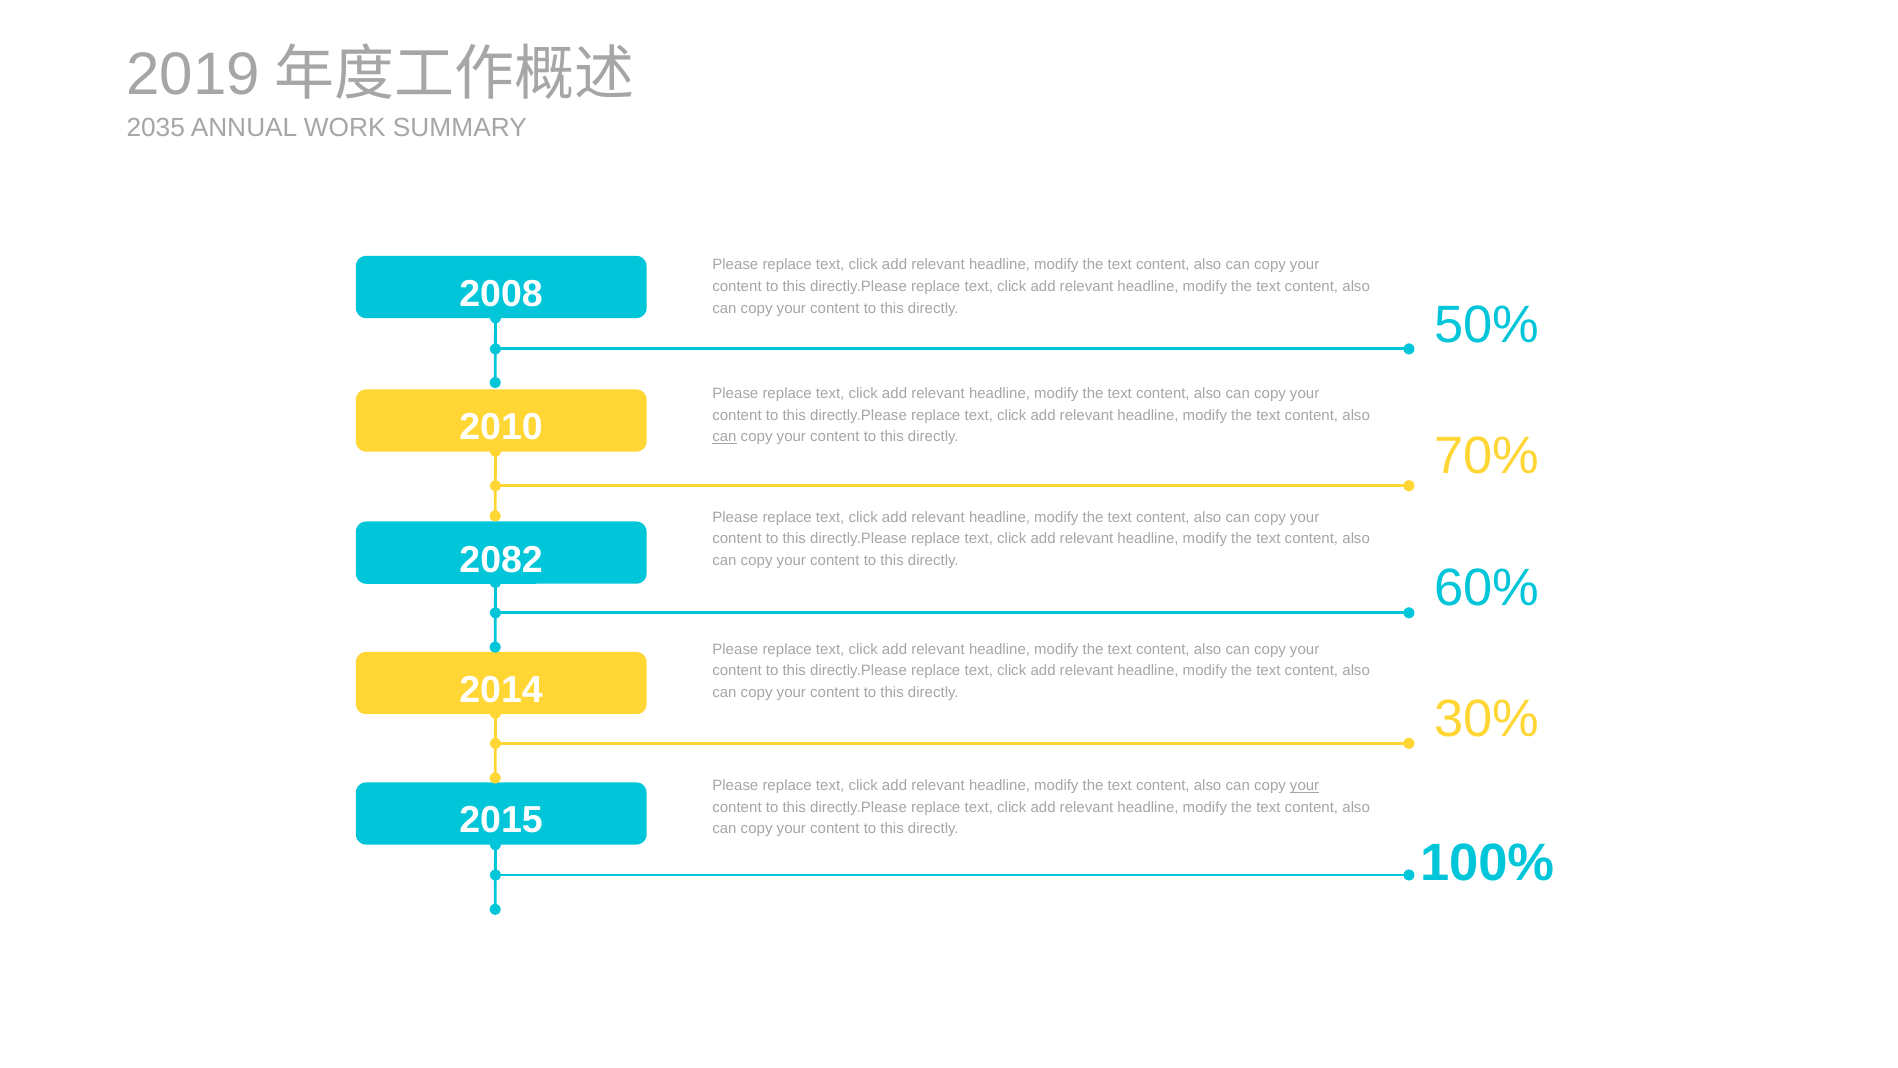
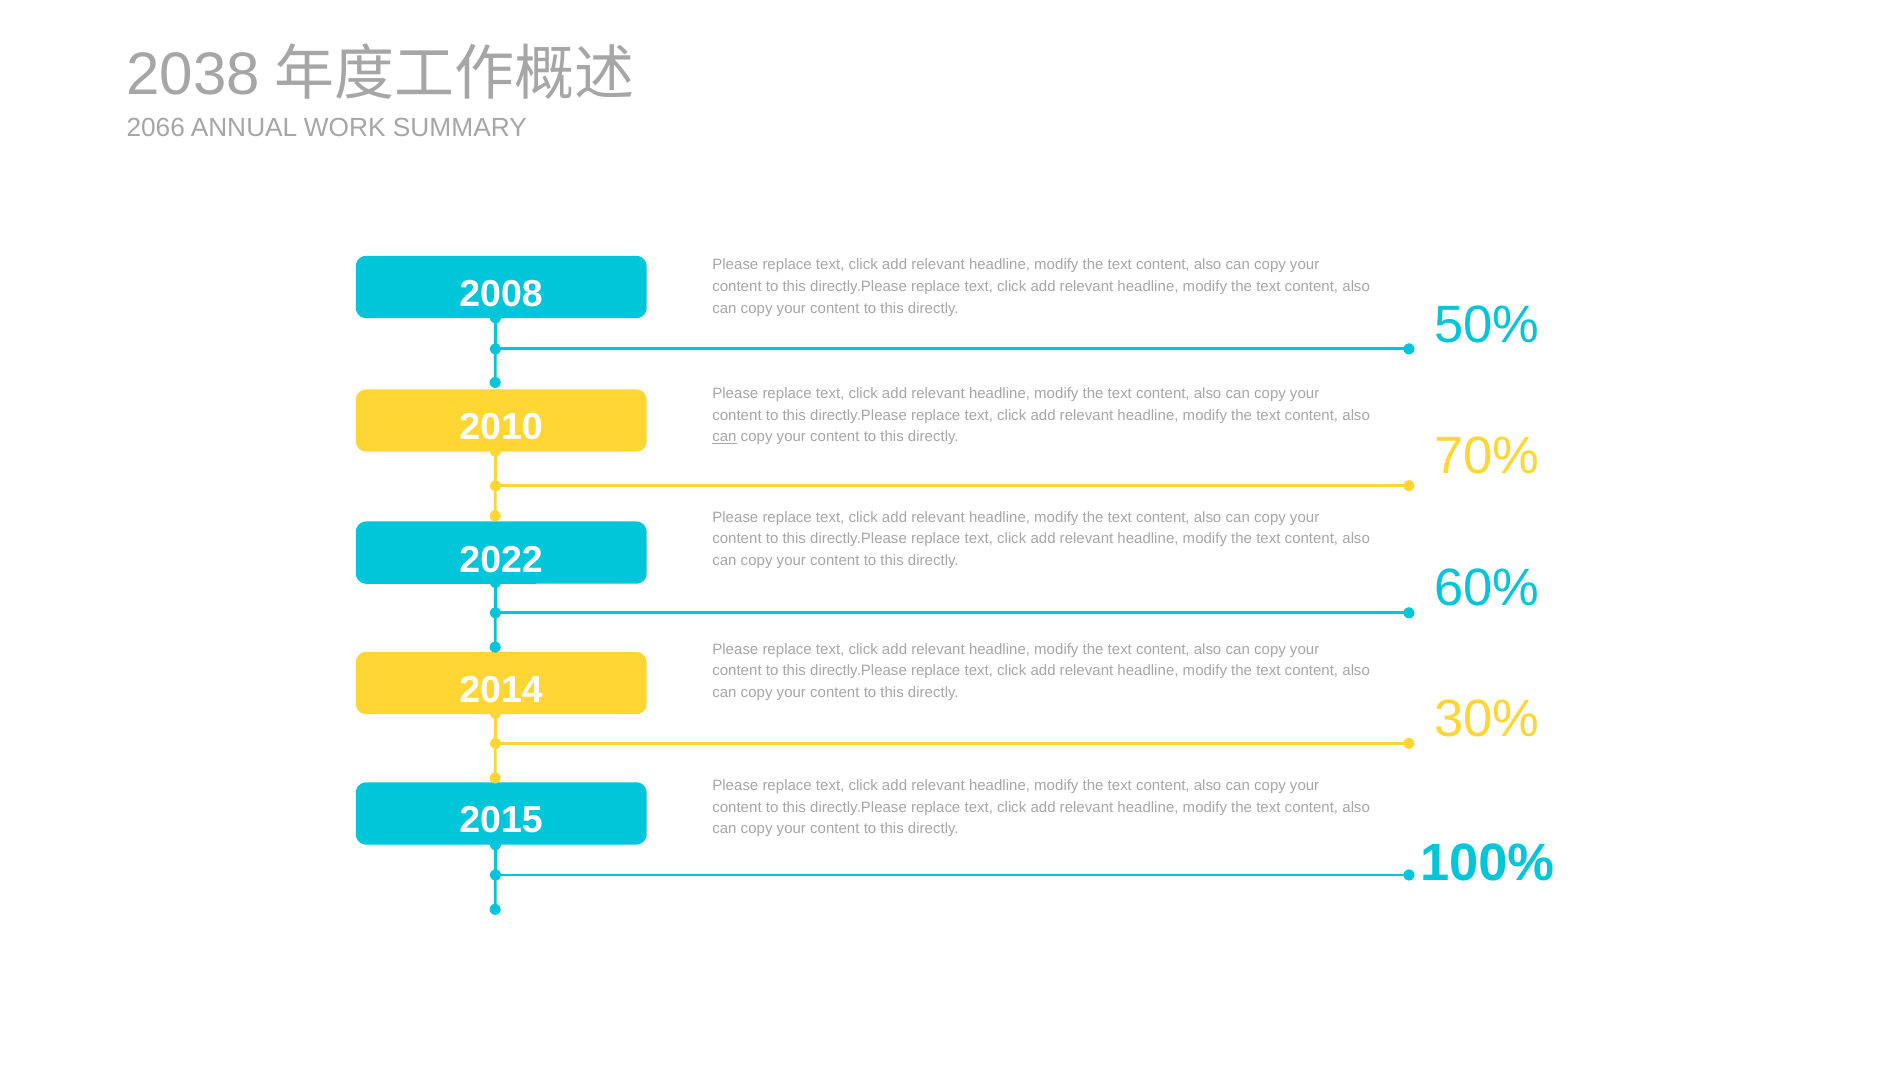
2019: 2019 -> 2038 (193, 75)
2035: 2035 -> 2066 (156, 127)
2082: 2082 -> 2022 (501, 559)
your underline: present -> none (1305, 786)
